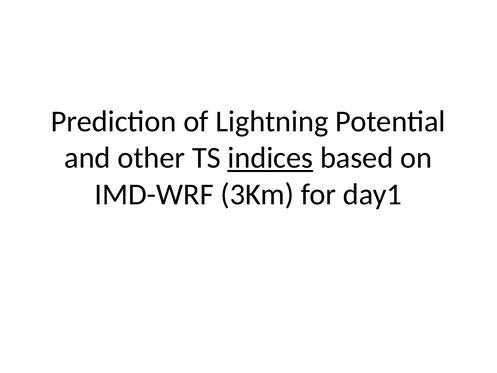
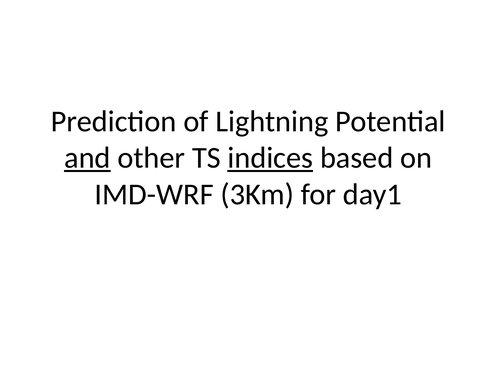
and underline: none -> present (87, 158)
